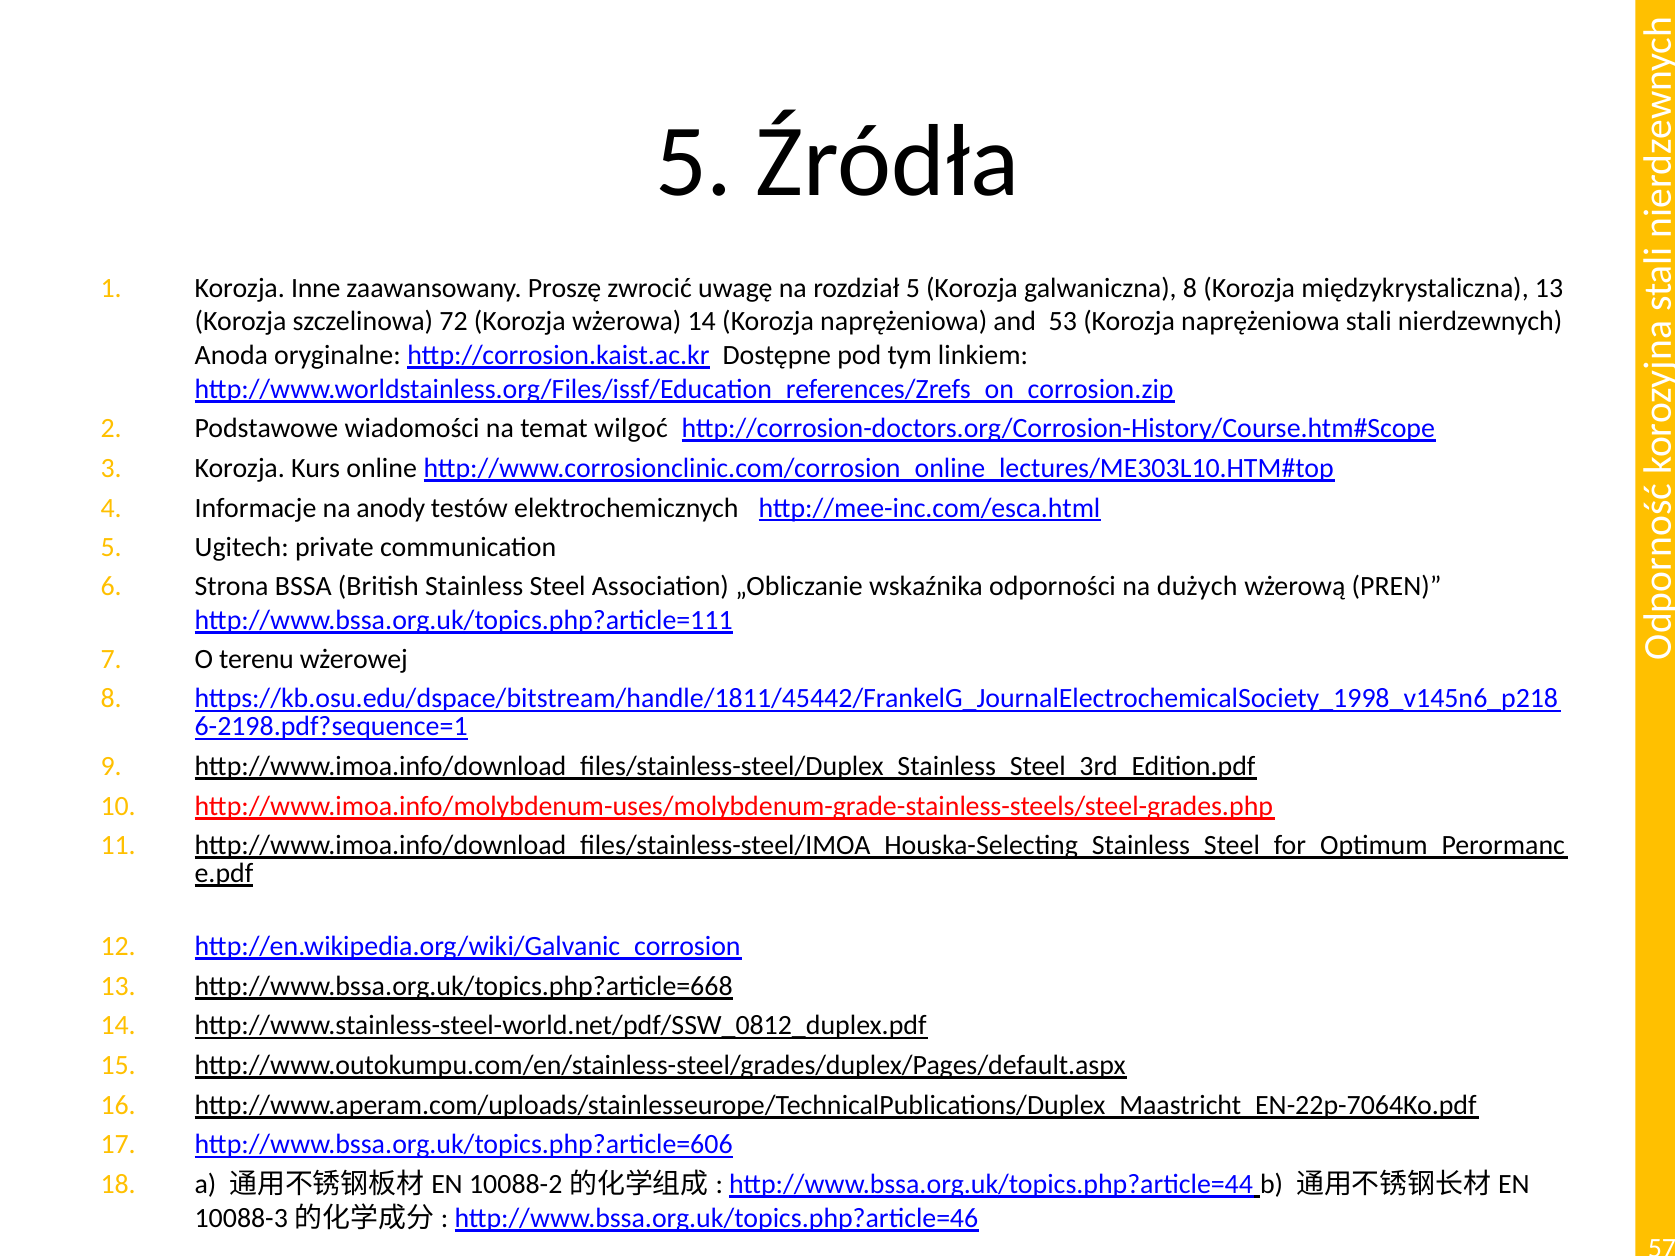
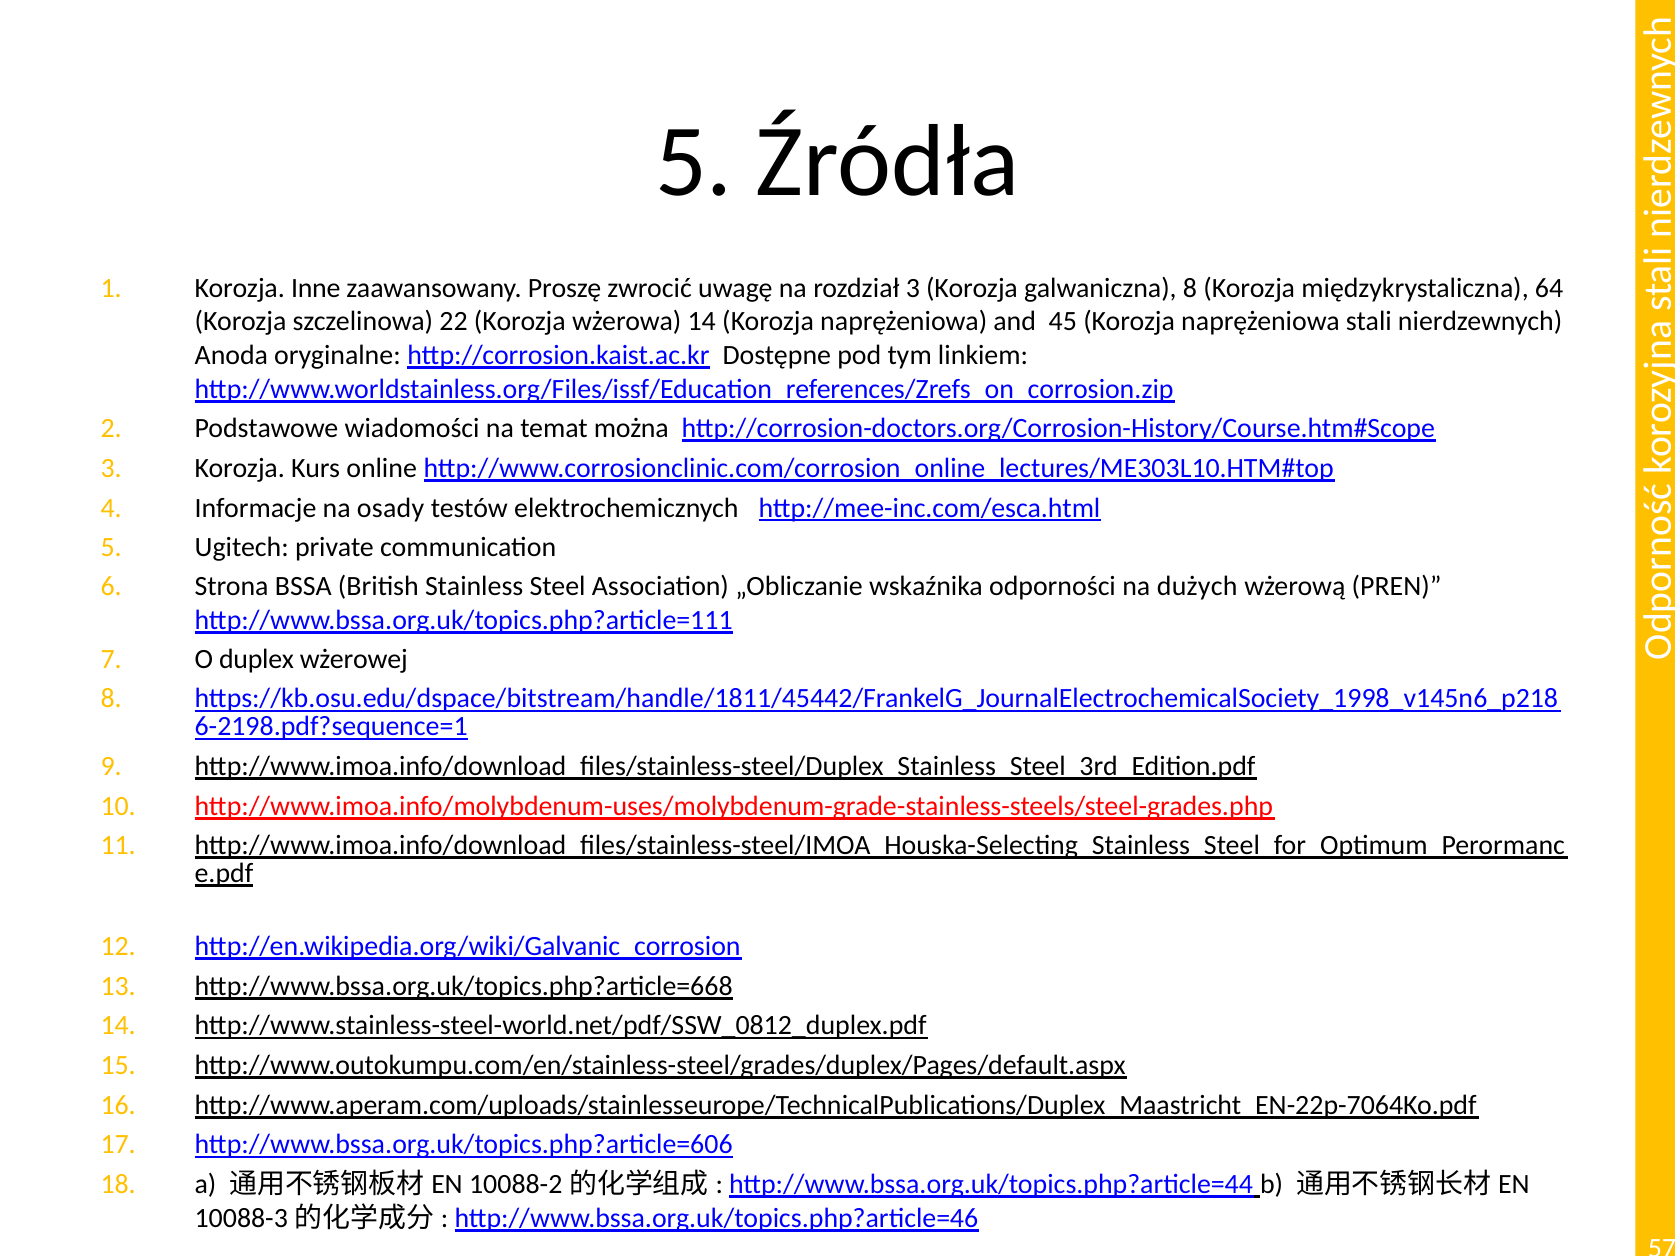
rozdział 5: 5 -> 3 (913, 288)
międzykrystaliczna 13: 13 -> 64 (1549, 288)
72: 72 -> 22 (454, 322)
53: 53 -> 45 (1063, 322)
wilgoć: wilgoć -> można (631, 429)
anody: anody -> osady (391, 508)
terenu: terenu -> duplex (256, 660)
